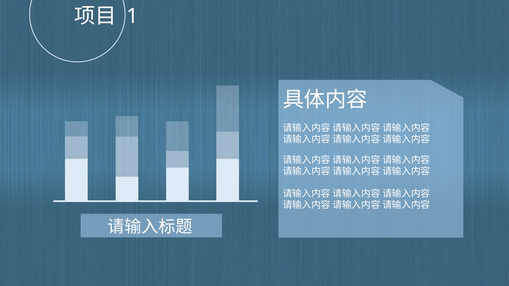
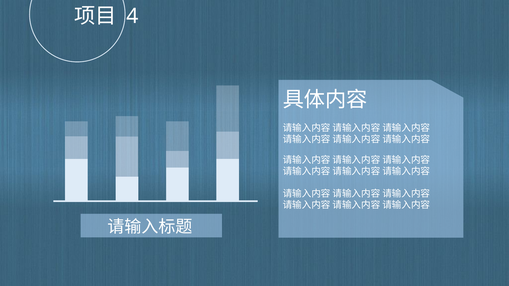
1: 1 -> 4 (132, 16)
